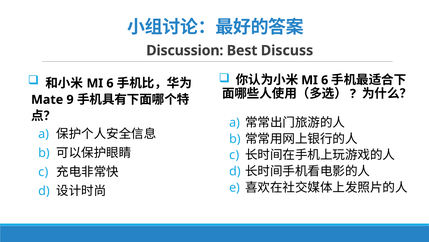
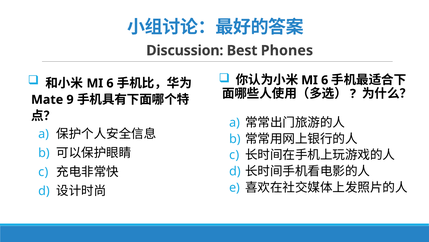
Discuss: Discuss -> Phones (287, 50)
